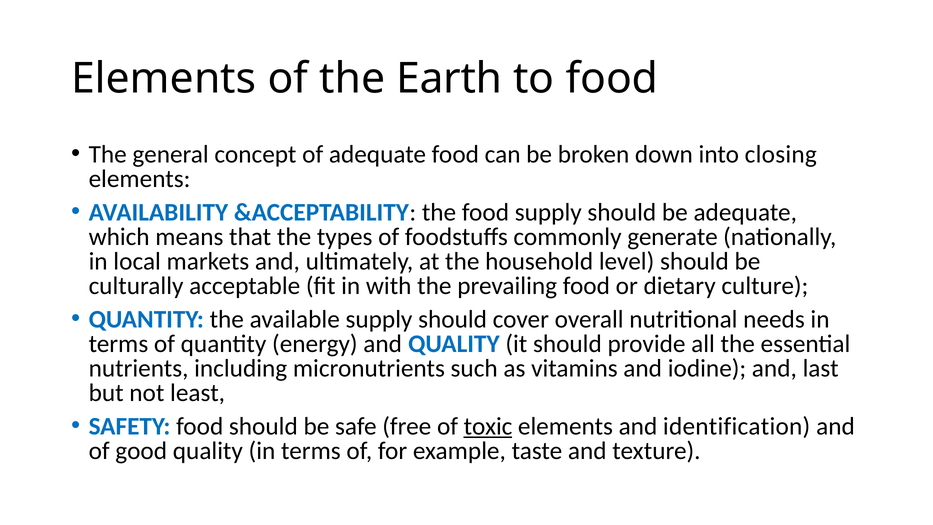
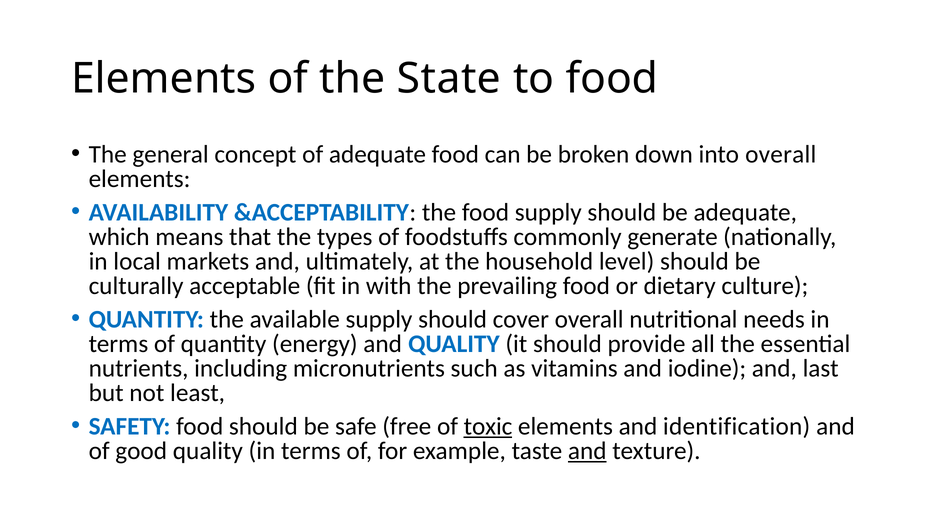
Earth: Earth -> State (449, 78)
into closing: closing -> overall (781, 155)
and underline: none -> present (587, 451)
